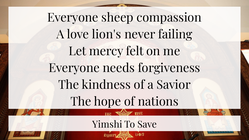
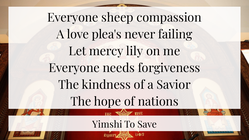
lion's: lion's -> plea's (107, 35)
felt: felt -> lily (135, 51)
